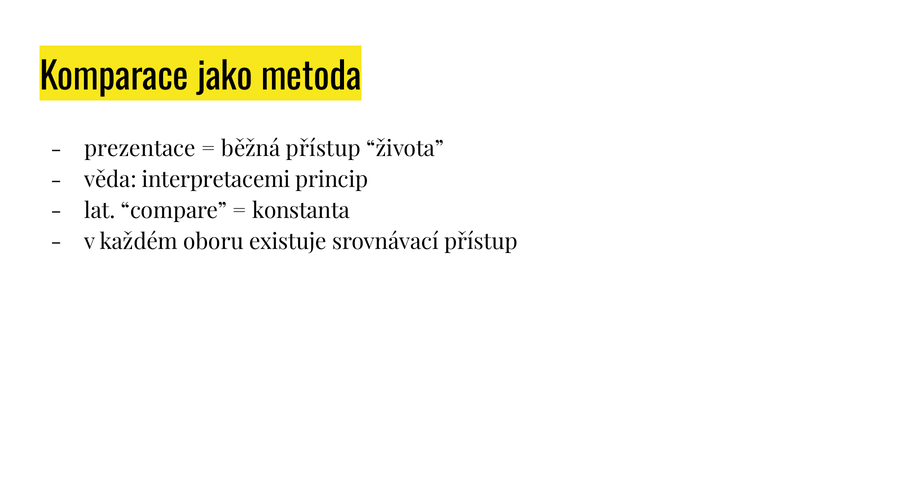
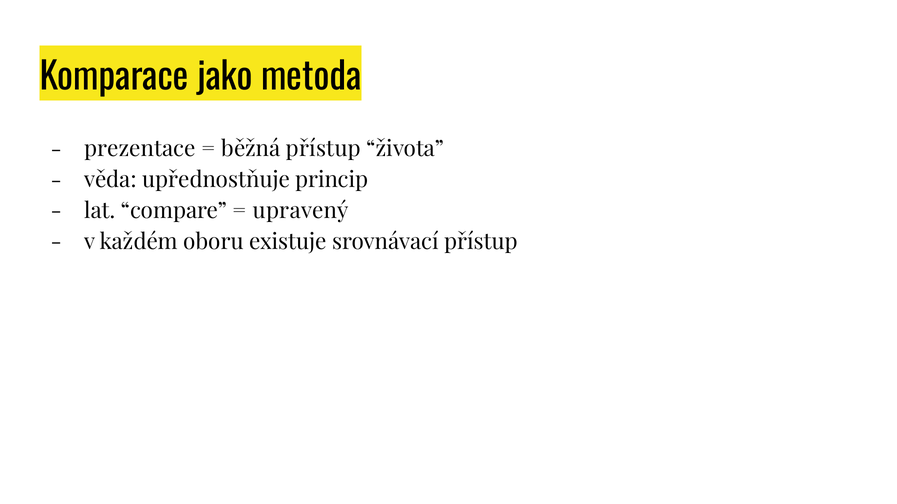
interpretacemi: interpretacemi -> upřednostňuje (216, 180)
konstanta: konstanta -> upravený (301, 211)
